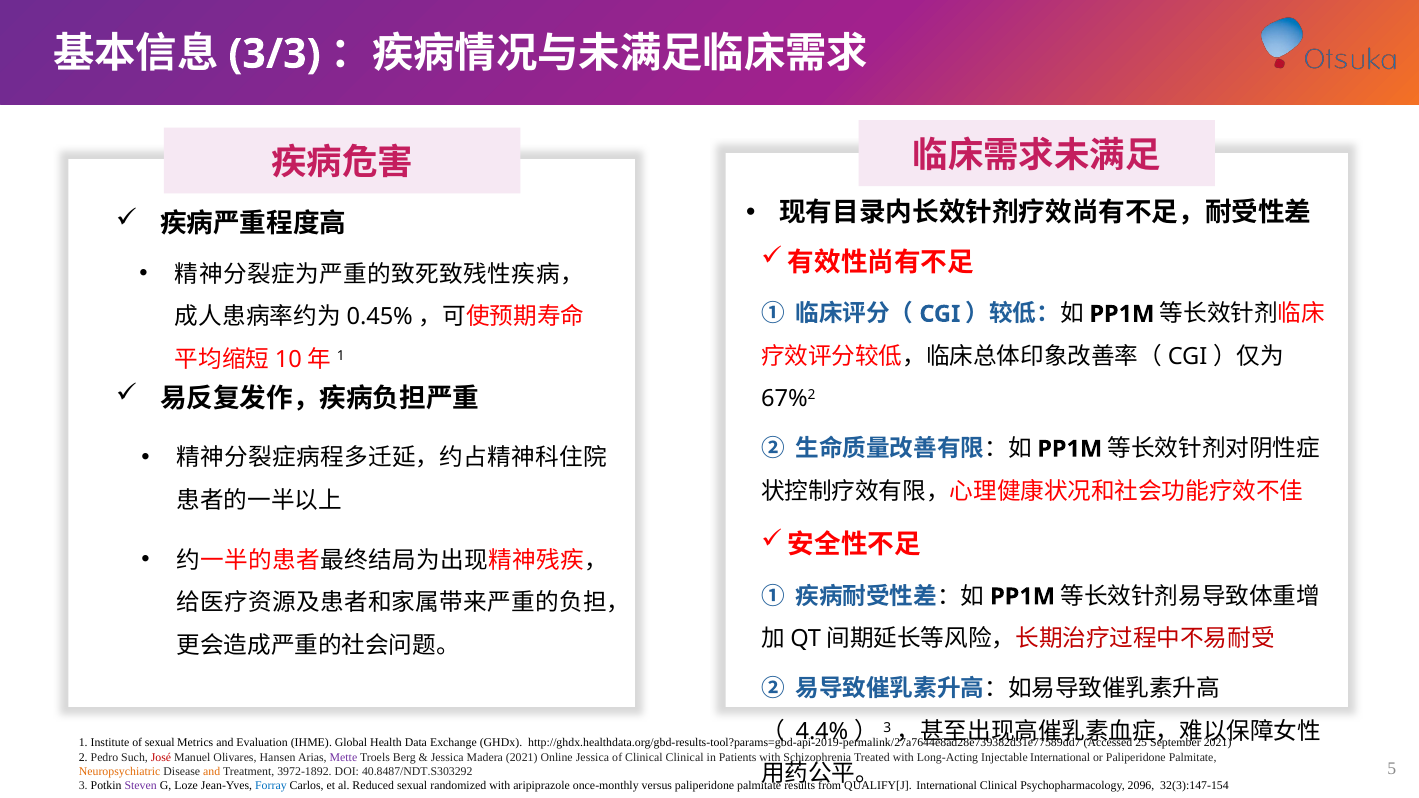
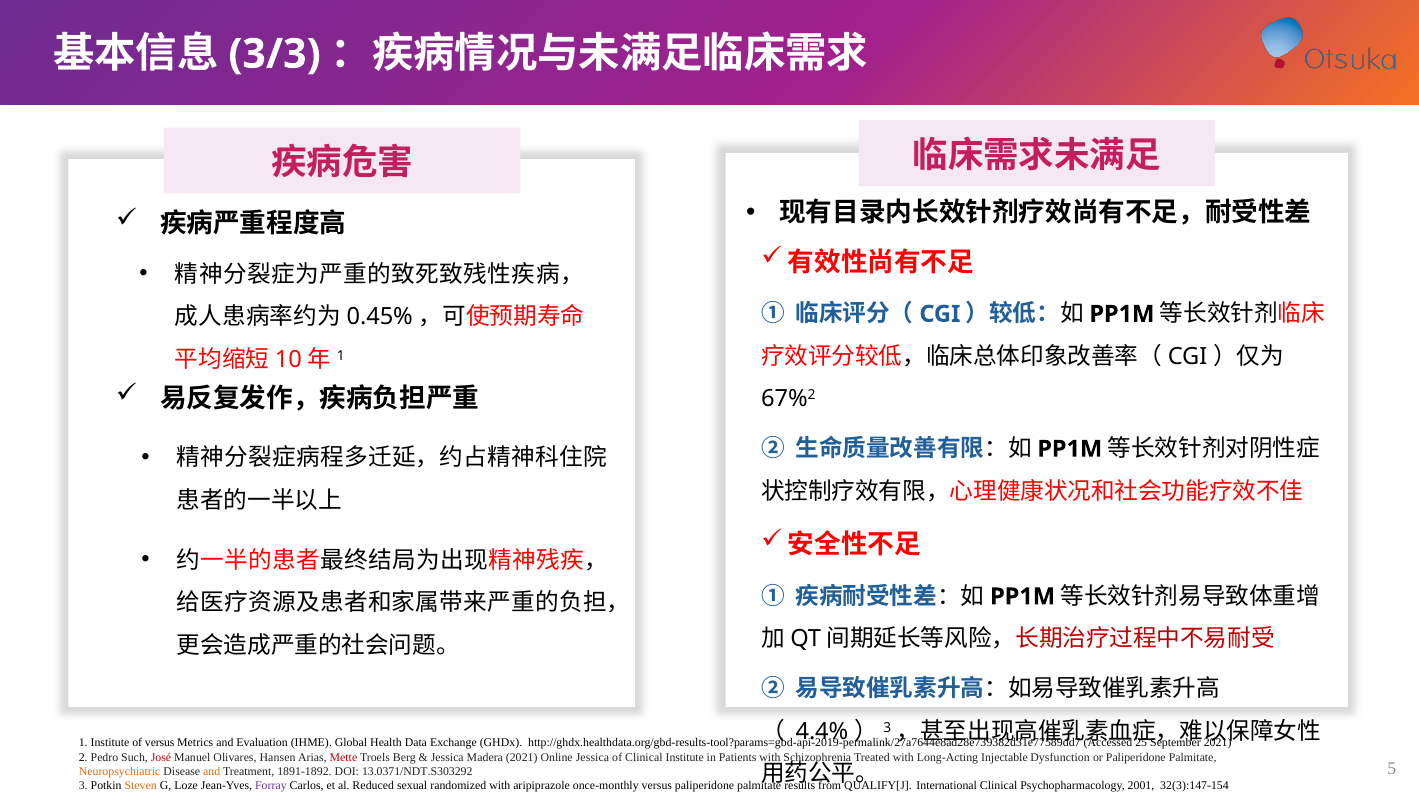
of sexual: sexual -> versus (160, 743)
Mette colour: purple -> red (343, 757)
Clinical Clinical: Clinical -> Institute (685, 757)
Injectable International: International -> Dysfunction (1060, 757)
3972-1892: 3972-1892 -> 1891-1892 (304, 772)
40.8487/NDT.S303292: 40.8487/NDT.S303292 -> 13.0371/NDT.S303292 (417, 772)
Steven colour: purple -> orange (141, 786)
Forray colour: blue -> purple (271, 786)
2096: 2096 -> 2001 (1141, 786)
